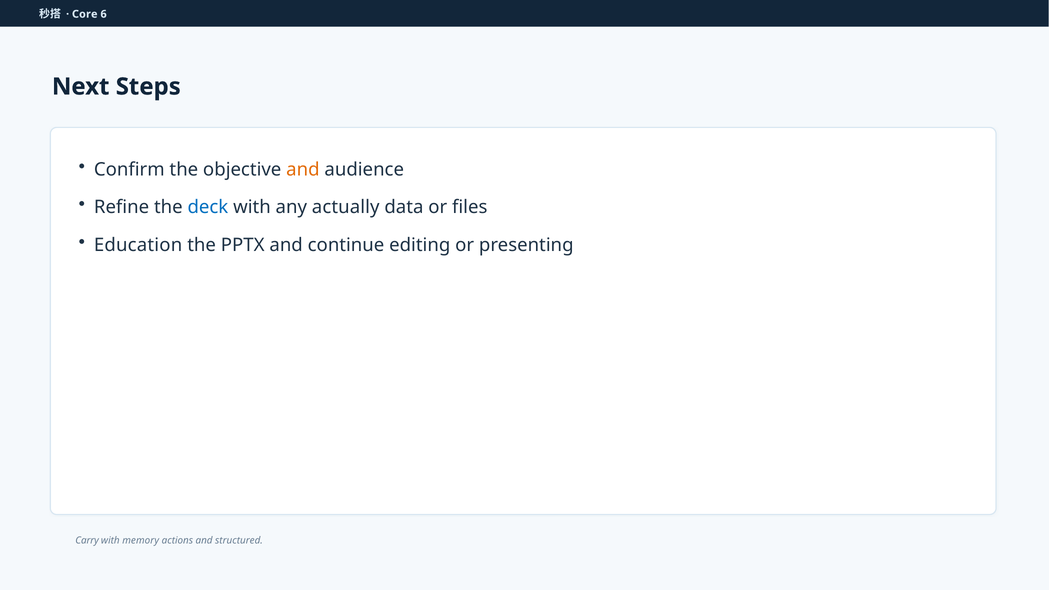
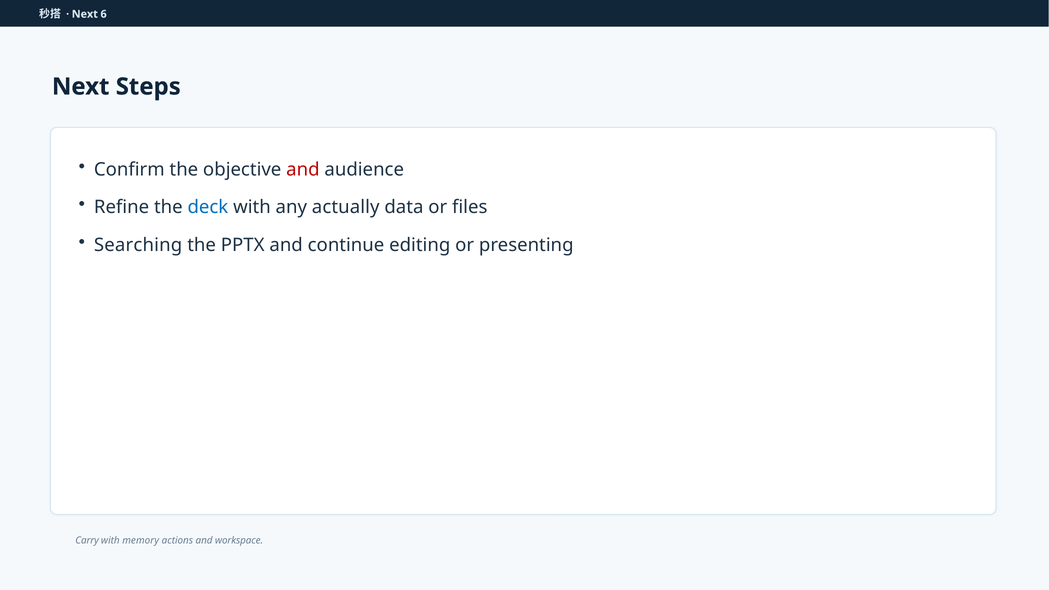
Core: Core -> Next (85, 14)
and colour: orange -> red (303, 170)
Education: Education -> Searching (138, 245)
structured: structured -> workspace (239, 540)
